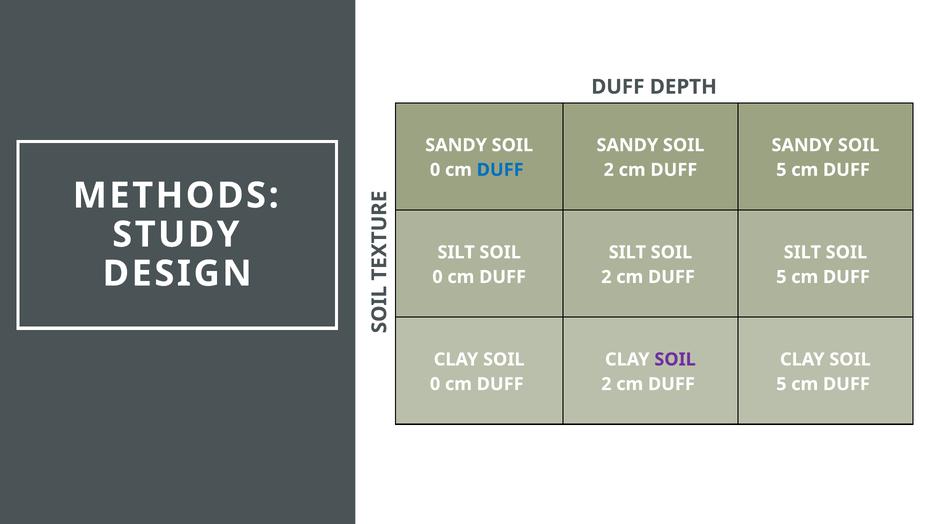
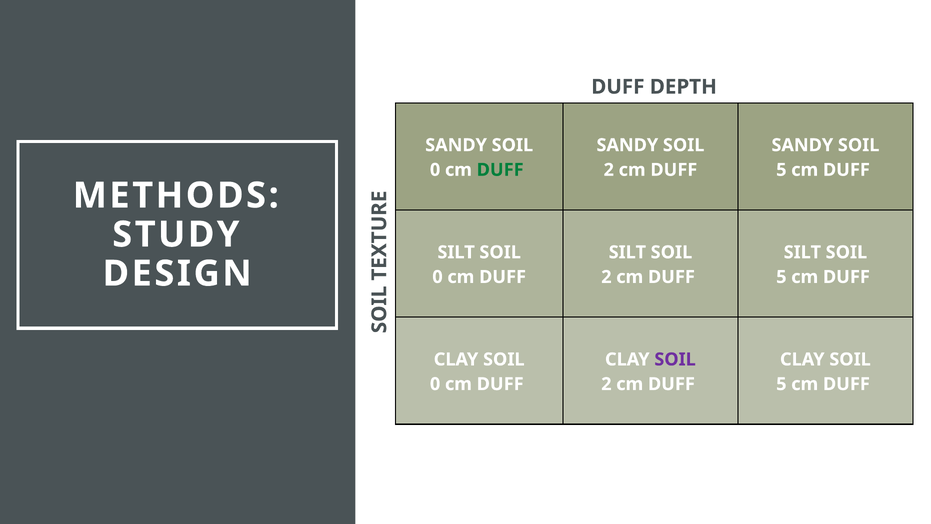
DUFF colour: blue -> green (500, 170)
